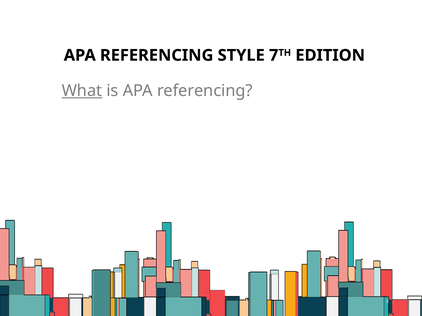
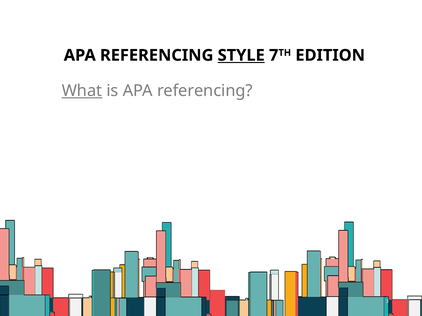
STYLE underline: none -> present (241, 55)
